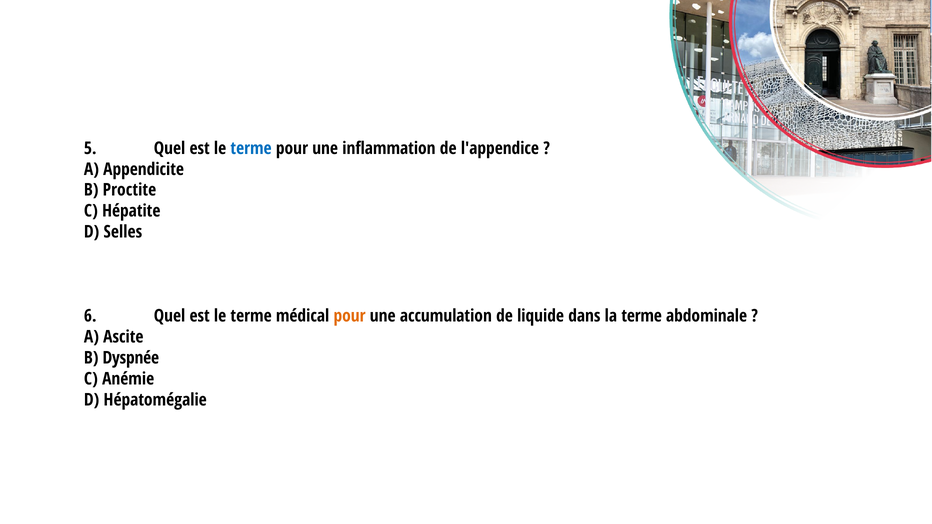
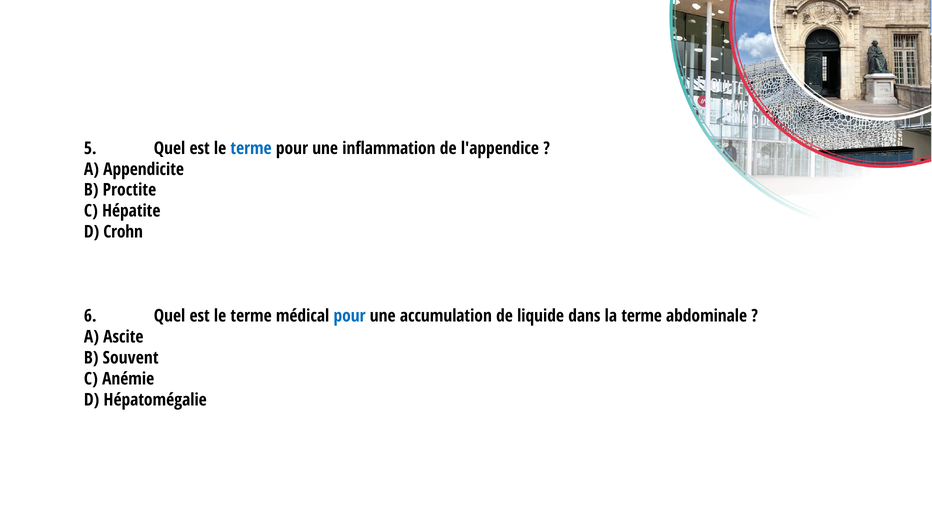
Selles: Selles -> Crohn (123, 232)
pour colour: orange -> blue (350, 316)
Dyspnée: Dyspnée -> Souvent (131, 358)
